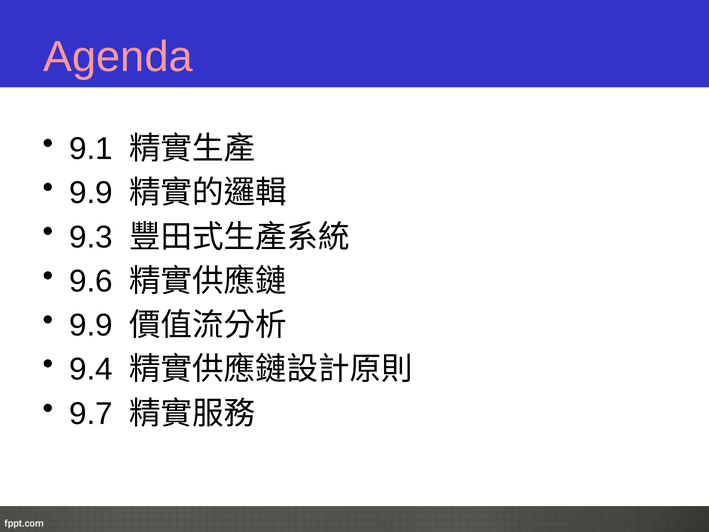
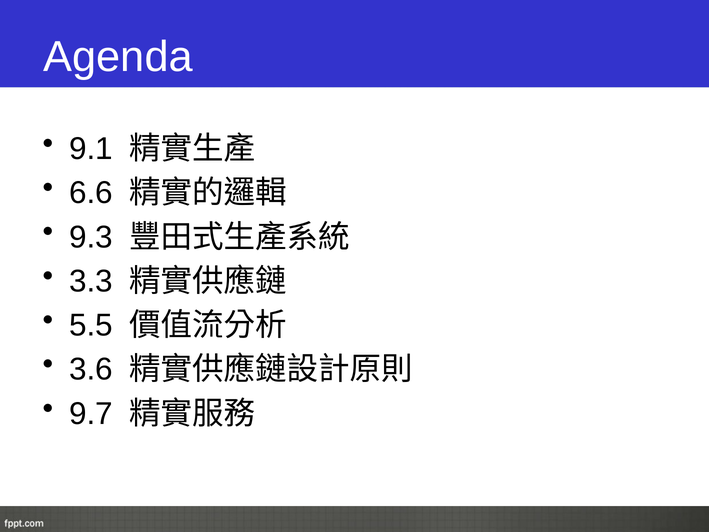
Agenda colour: pink -> white (118, 57)
9.9: 9.9 -> 6.6 (91, 193)
9.6: 9.6 -> 3.3 (91, 281)
9.9: 9.9 -> 5.5 (91, 325)
9.4: 9.4 -> 3.6 (91, 369)
